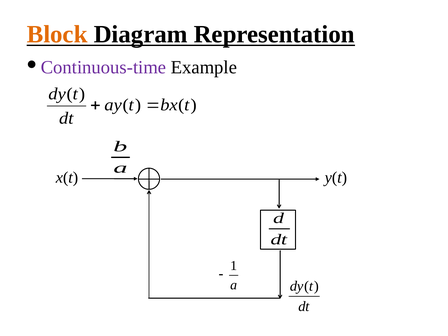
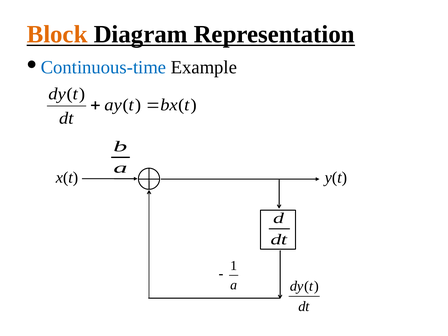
Continuous-time colour: purple -> blue (103, 67)
